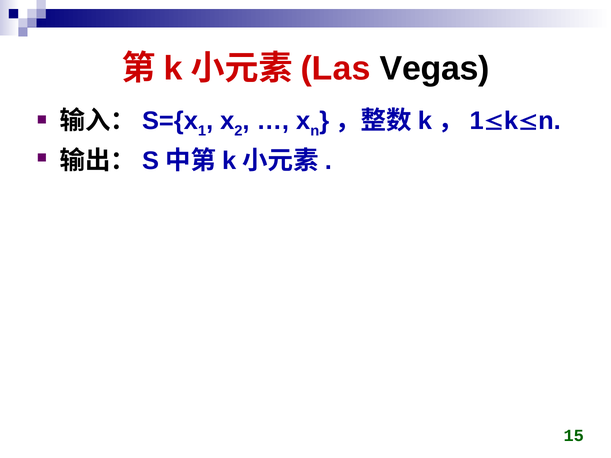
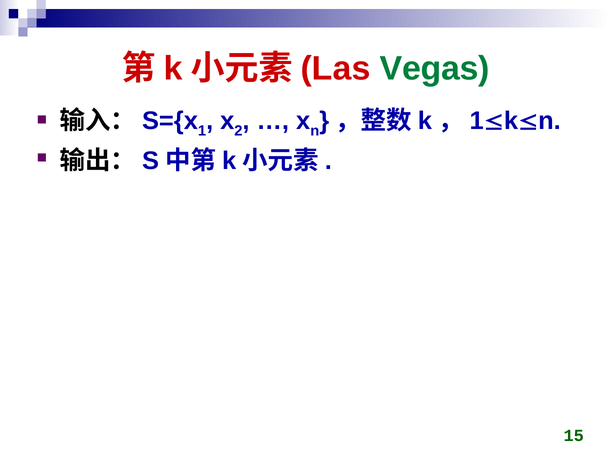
Vegas colour: black -> green (435, 68)
